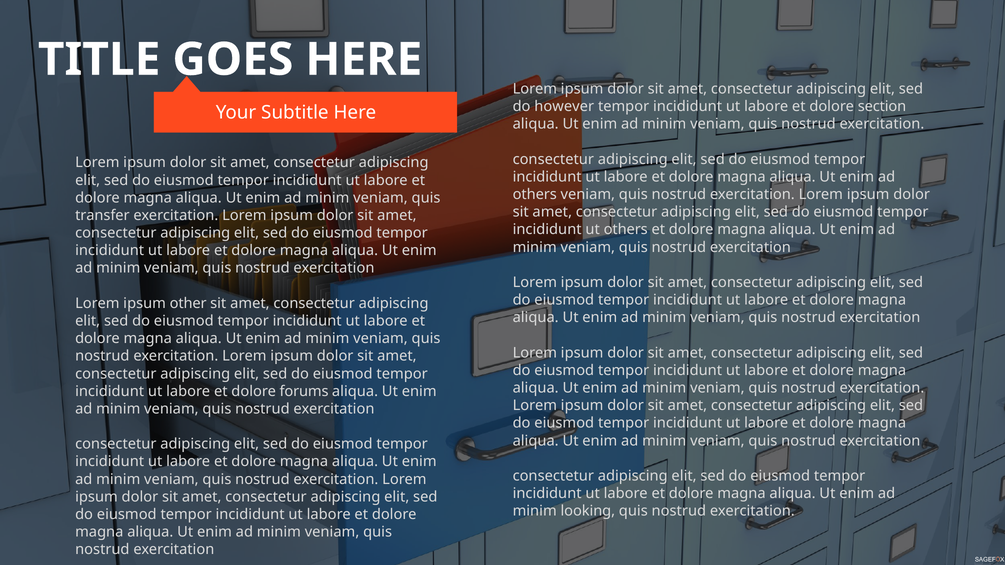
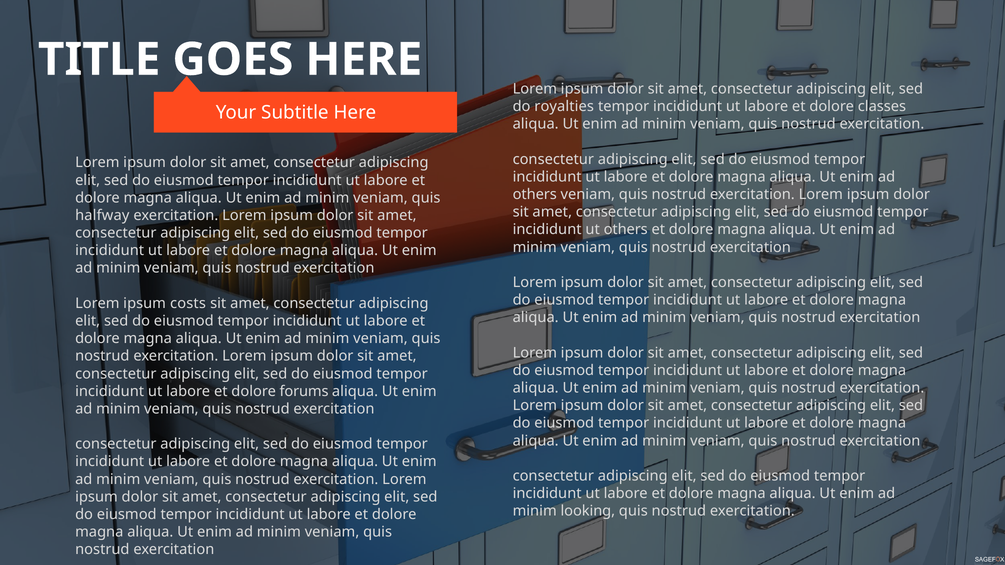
however: however -> royalties (564, 107)
section: section -> classes (882, 107)
transfer: transfer -> halfway (102, 215)
other: other -> costs (188, 303)
